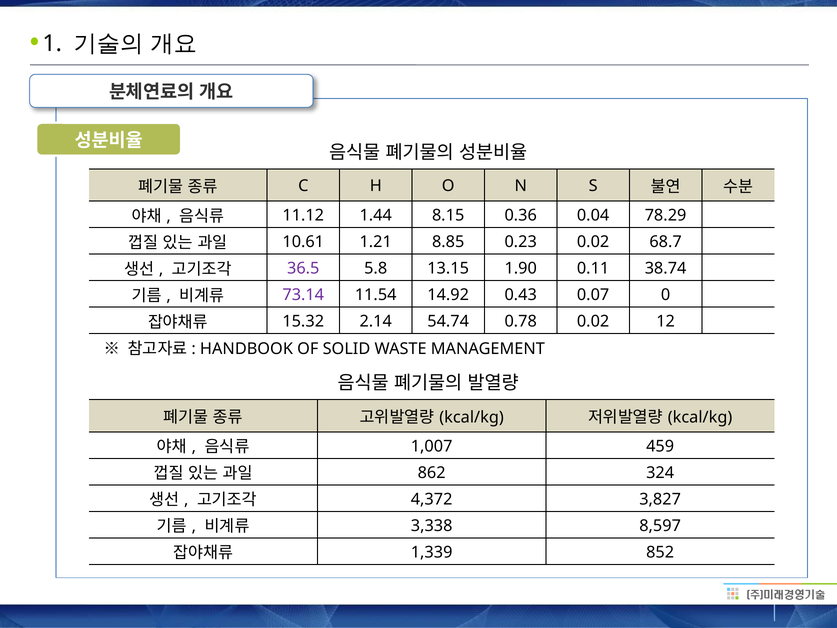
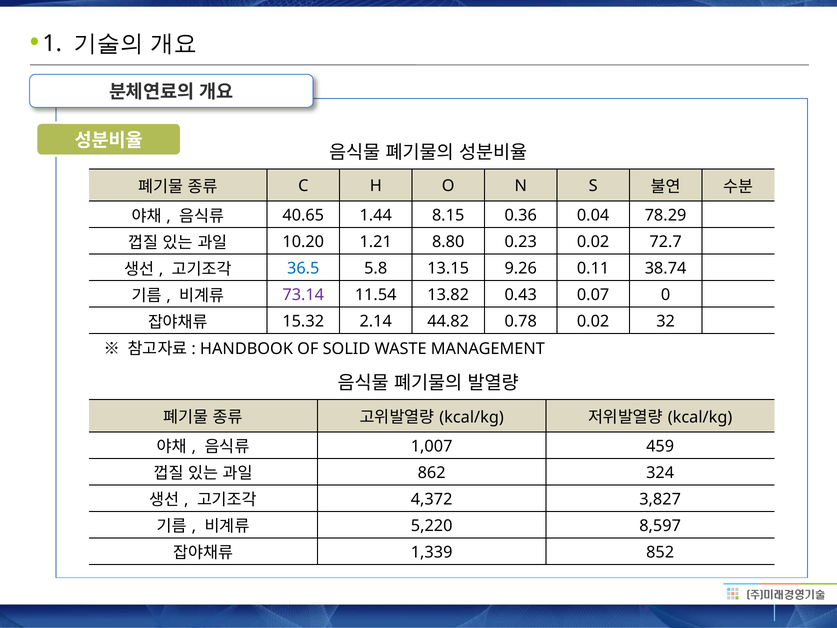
11.12: 11.12 -> 40.65 (303, 215)
10.61: 10.61 -> 10.20 (303, 242)
8.85: 8.85 -> 8.80 (448, 242)
68.7: 68.7 -> 72.7 (666, 242)
36.5 colour: purple -> blue (303, 268)
1.90: 1.90 -> 9.26 (521, 268)
14.92: 14.92 -> 13.82 (448, 295)
54.74: 54.74 -> 44.82 (448, 321)
12: 12 -> 32 (666, 321)
3,338: 3,338 -> 5,220 (432, 525)
